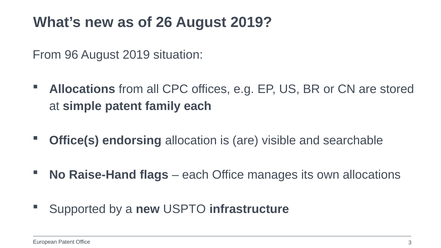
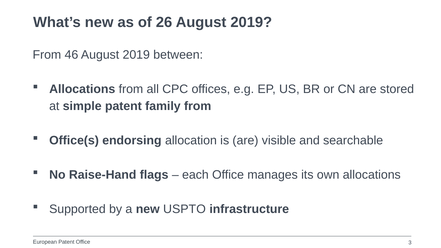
96: 96 -> 46 (71, 55)
situation: situation -> between (178, 55)
family each: each -> from (198, 106)
